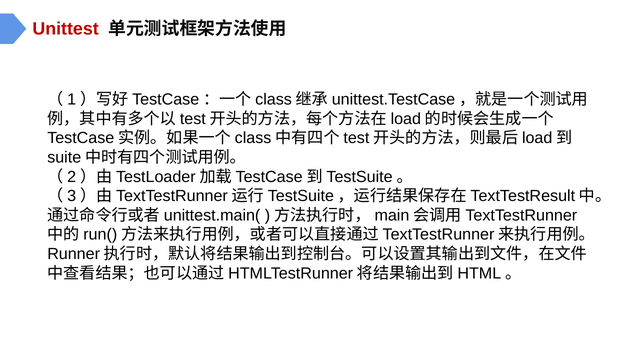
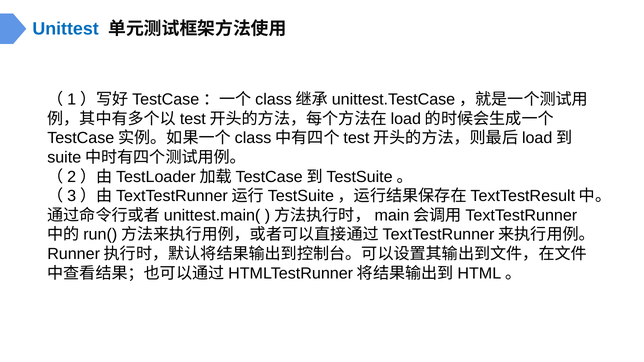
Unittest colour: red -> blue (66, 29)
